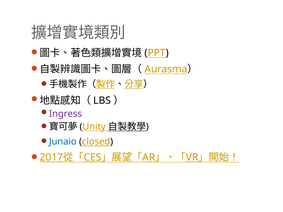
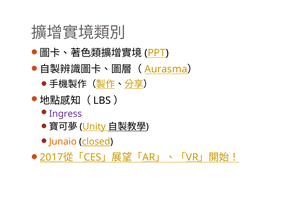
Junaio colour: blue -> orange (63, 142)
